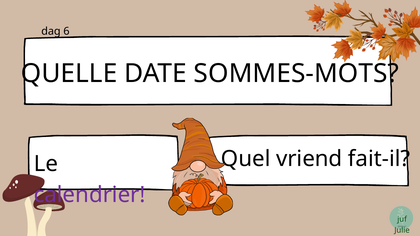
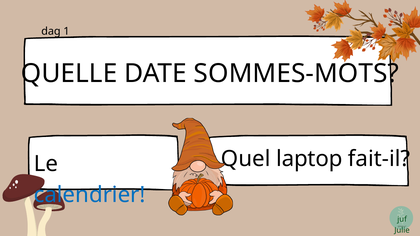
6: 6 -> 1 (67, 31)
vriend: vriend -> laptop (309, 159)
calendrier colour: purple -> blue (90, 195)
